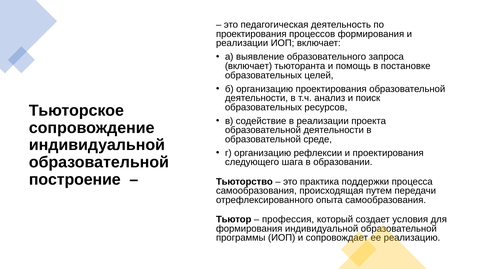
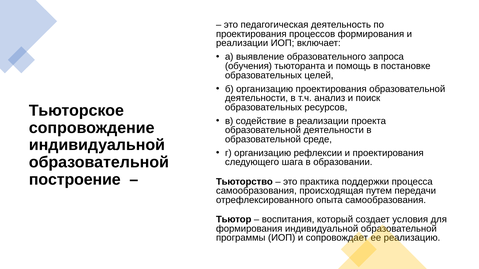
включает: включает -> обучения (248, 66)
профессия: профессия -> воспитания (288, 220)
